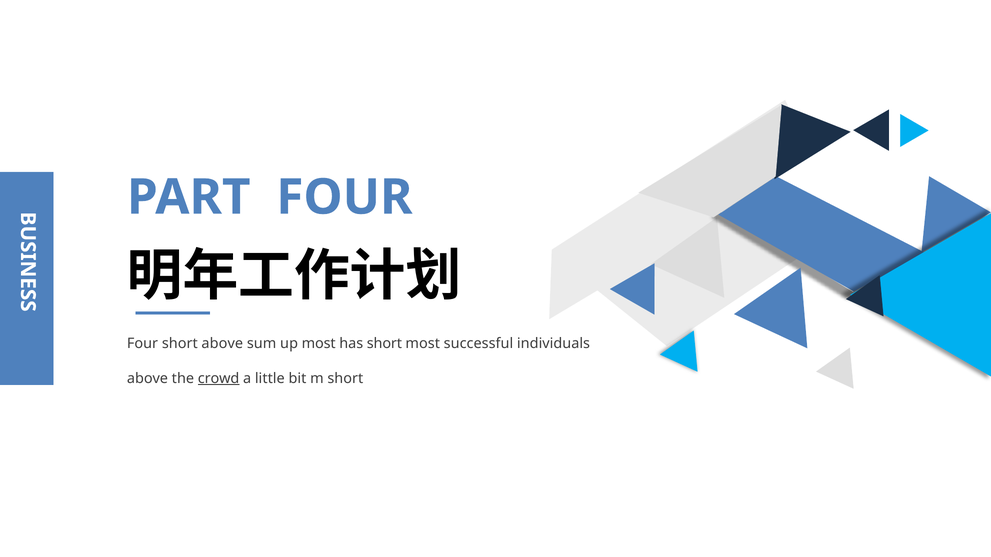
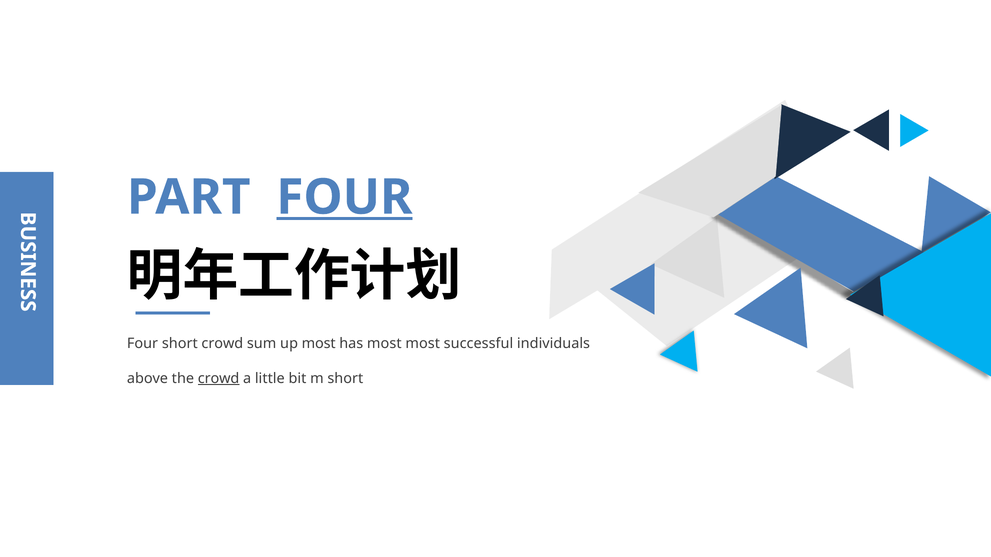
FOUR underline: none -> present (344, 197)
short above: above -> crowd (222, 344)
has short: short -> most (384, 344)
